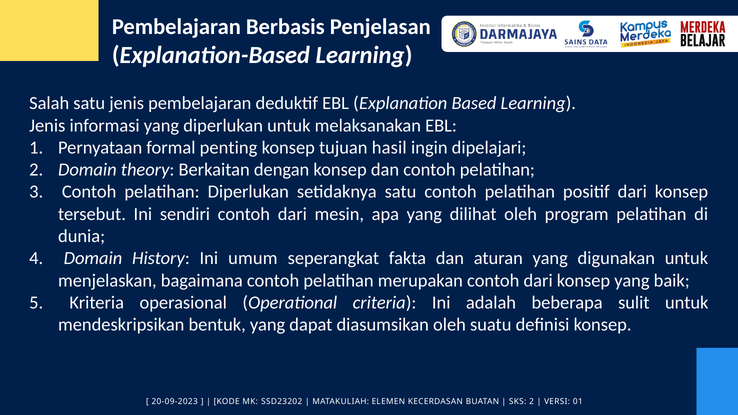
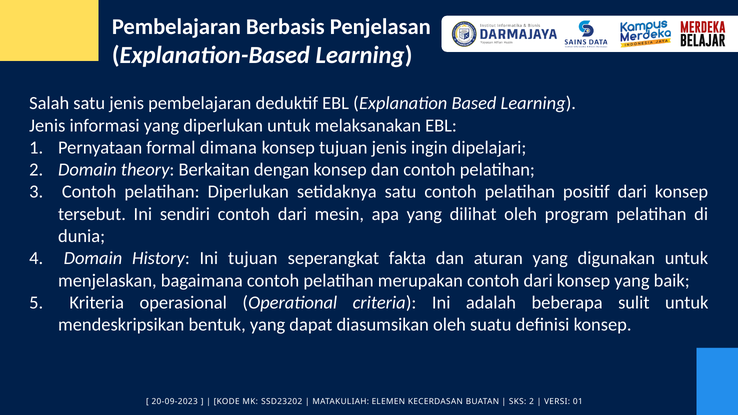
penting: penting -> dimana (228, 148)
tujuan hasil: hasil -> jenis (389, 148)
Ini umum: umum -> tujuan (253, 258)
